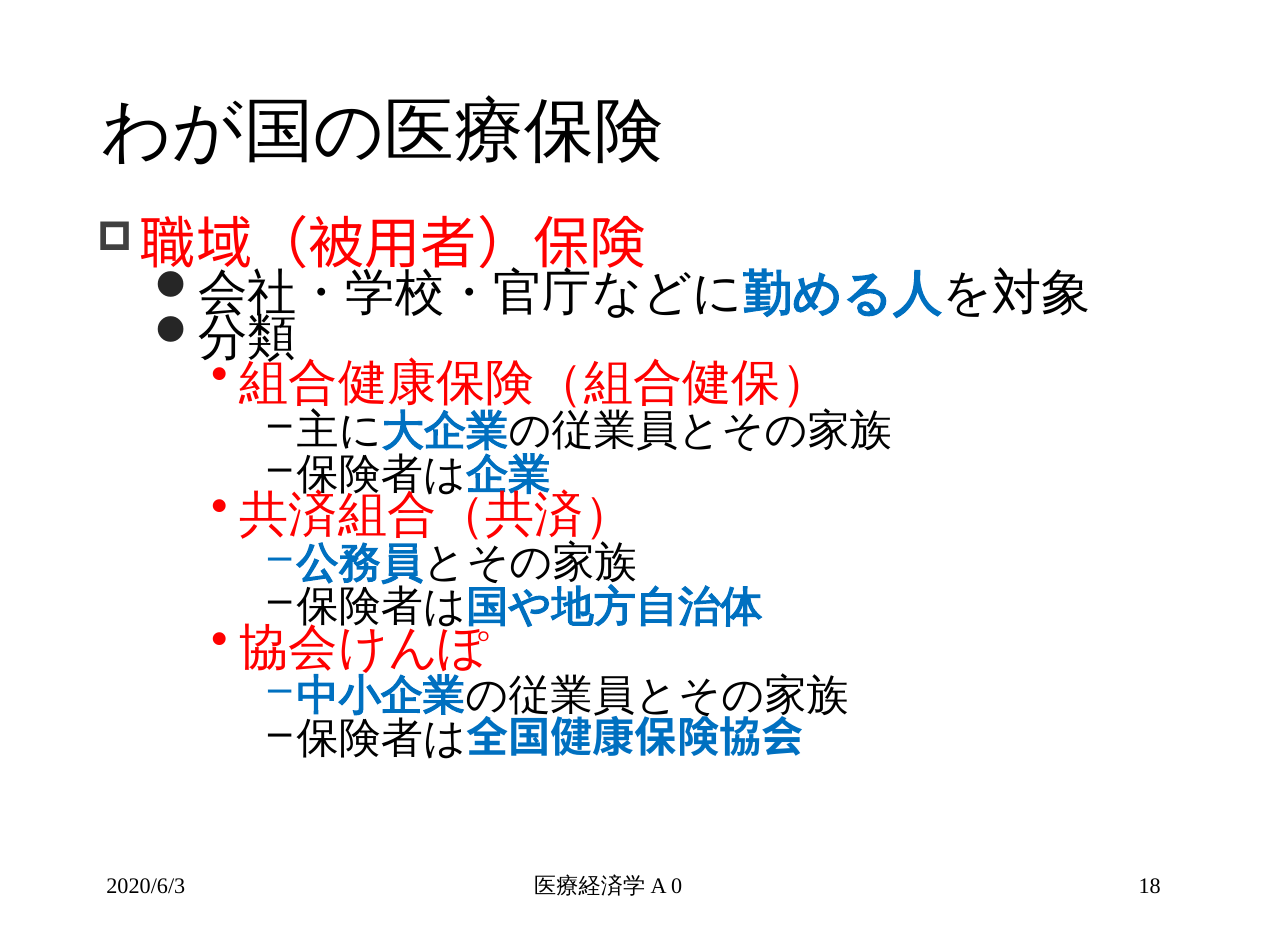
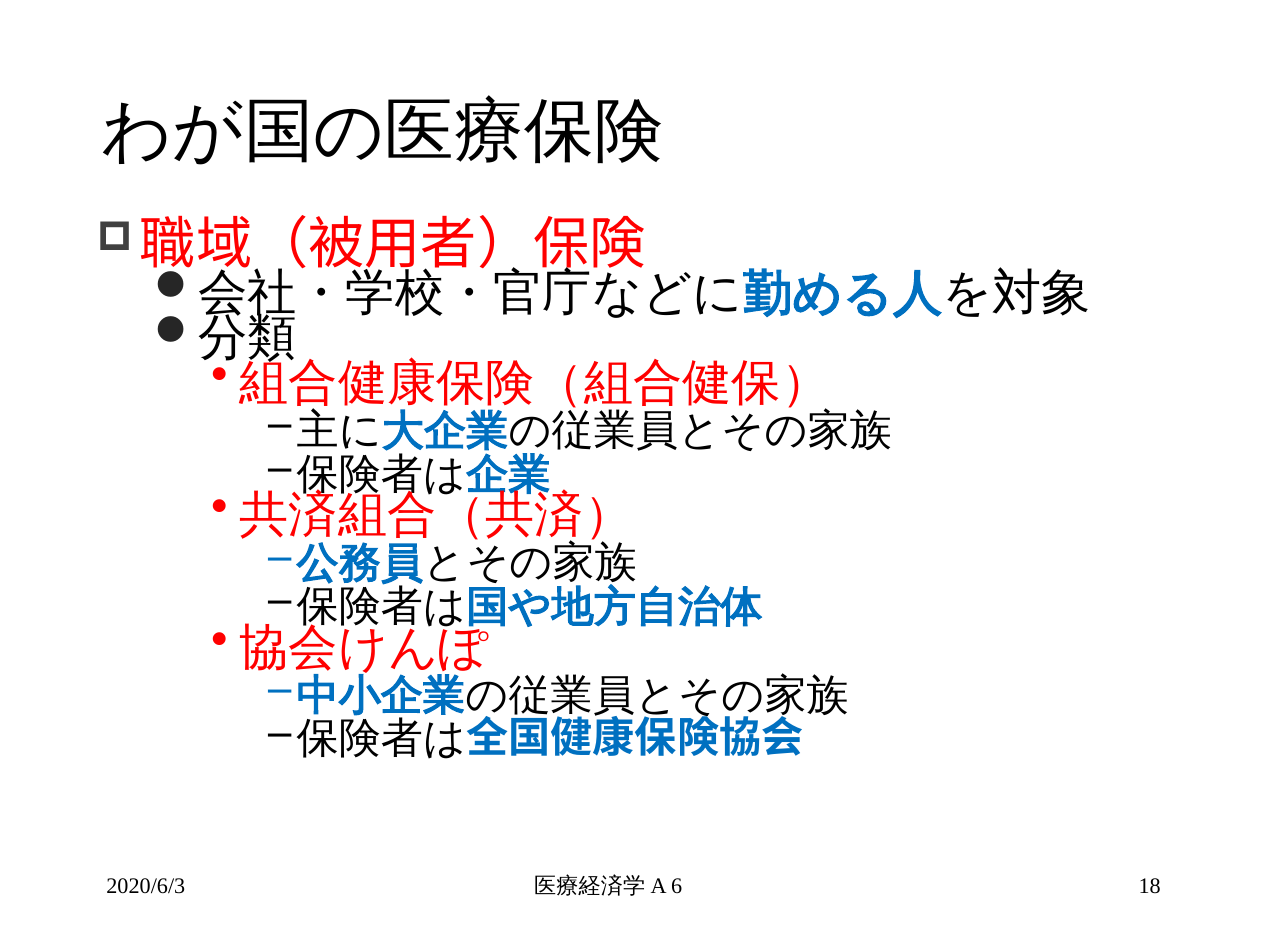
0: 0 -> 6 (677, 886)
